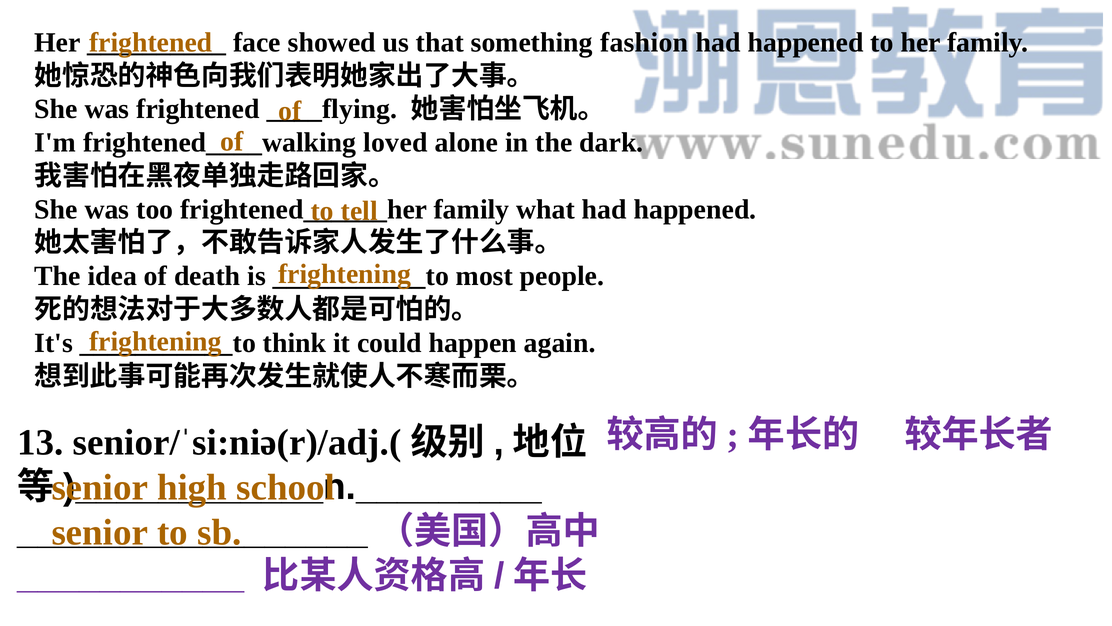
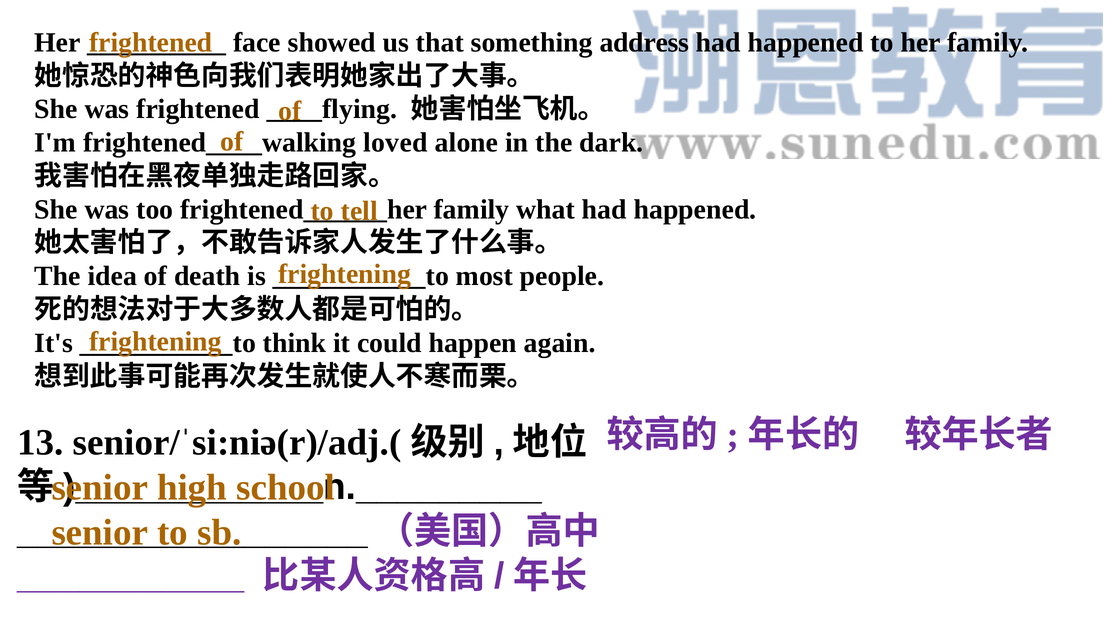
fashion: fashion -> address (644, 42)
